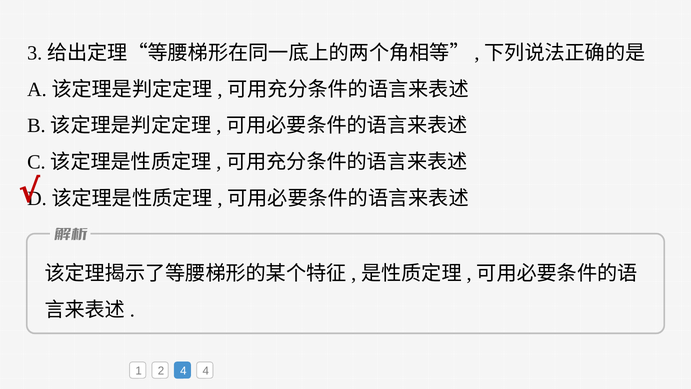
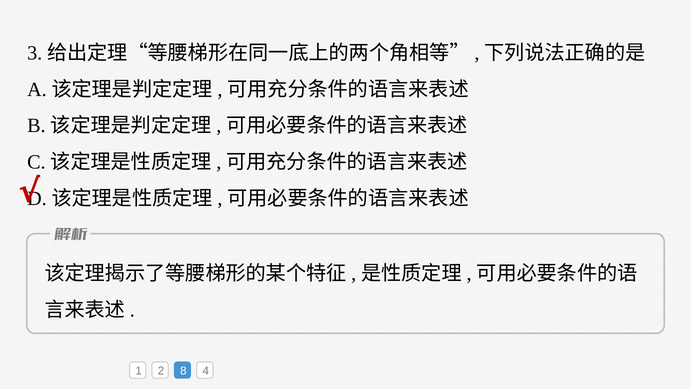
2 4: 4 -> 8 (183, 371)
